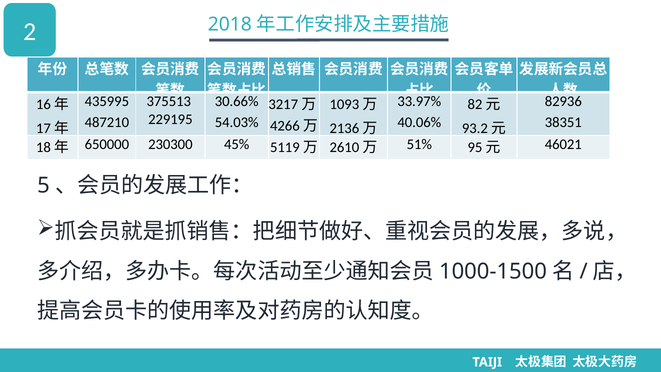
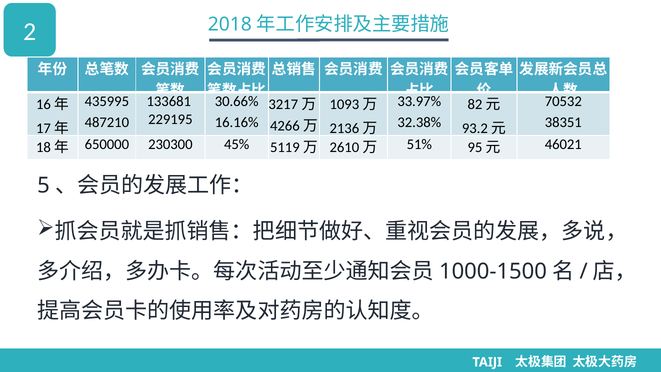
375513: 375513 -> 133681 (169, 101)
82936: 82936 -> 70532 (563, 101)
54.03%: 54.03% -> 16.16% (237, 122)
40.06%: 40.06% -> 32.38% (419, 122)
